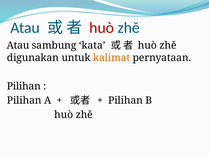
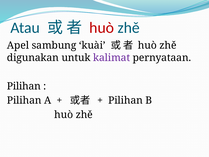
Atau: Atau -> Apel (18, 45)
kata: kata -> kuài (92, 45)
kalimat colour: orange -> purple (112, 58)
